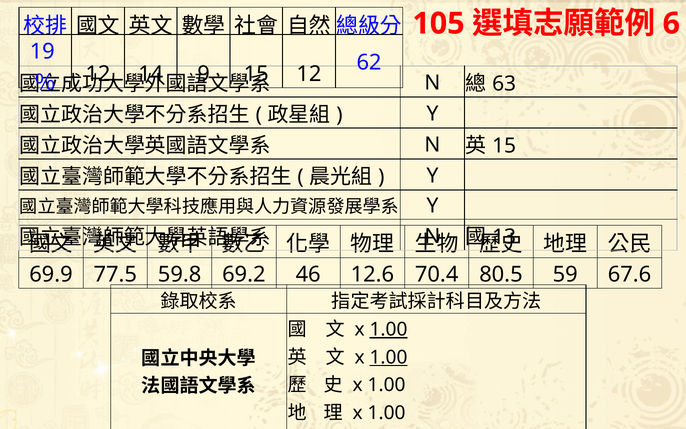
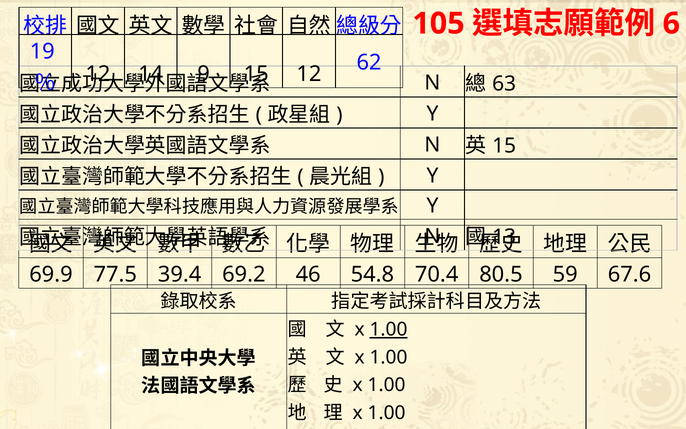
59.8: 59.8 -> 39.4 (180, 274)
12.6: 12.6 -> 54.8 (372, 274)
1.00 underline: present -> none (388, 357)
